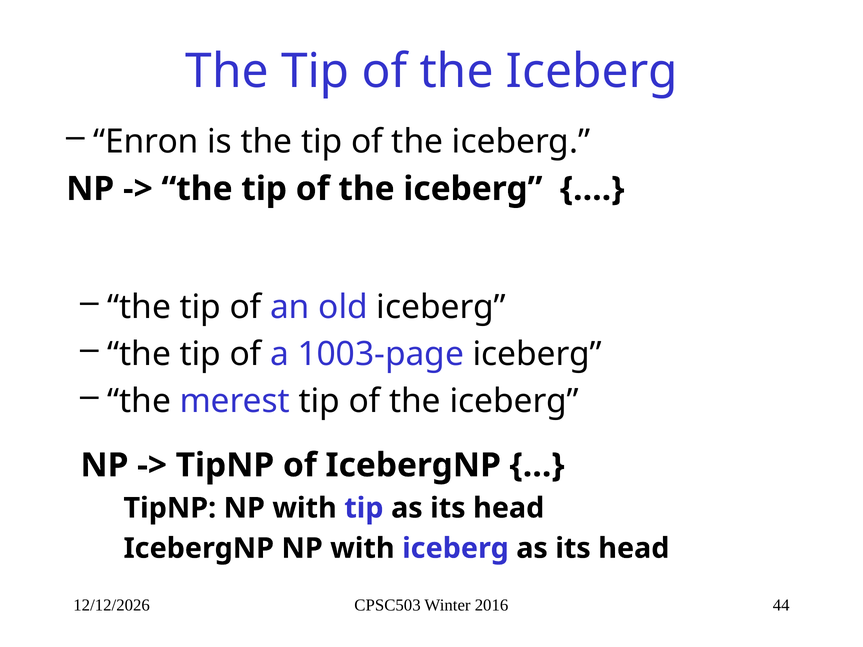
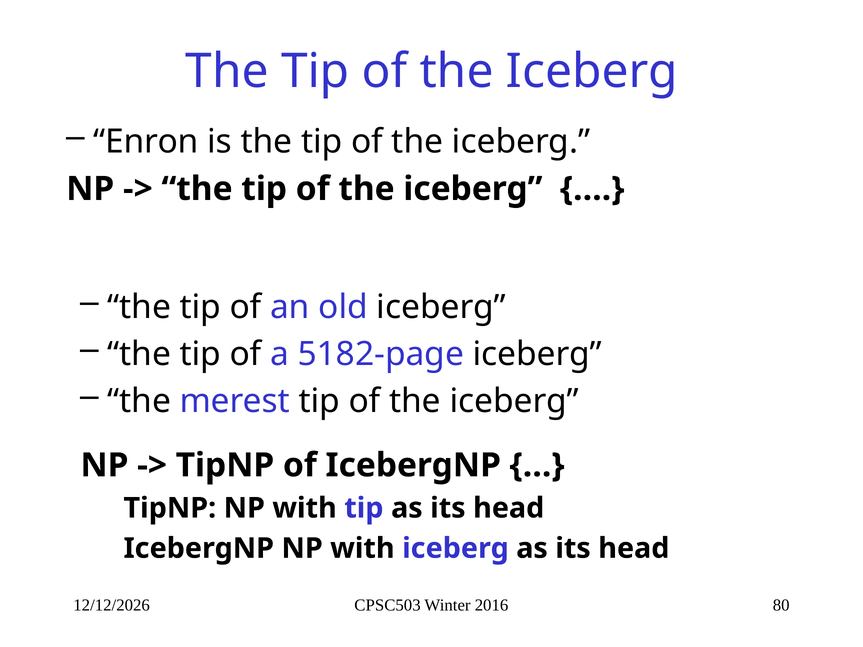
1003-page: 1003-page -> 5182-page (381, 354)
44: 44 -> 80 (781, 605)
